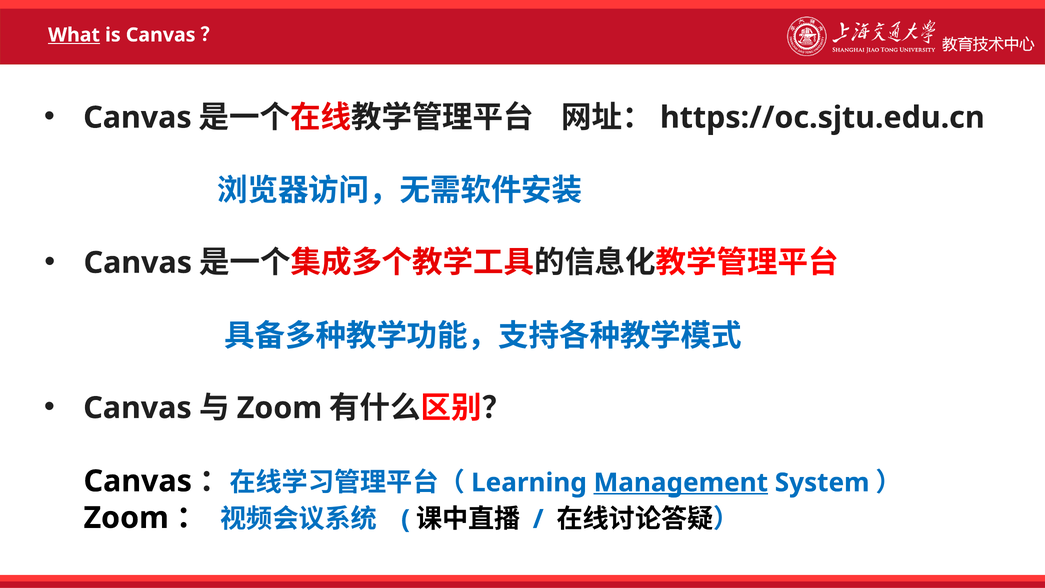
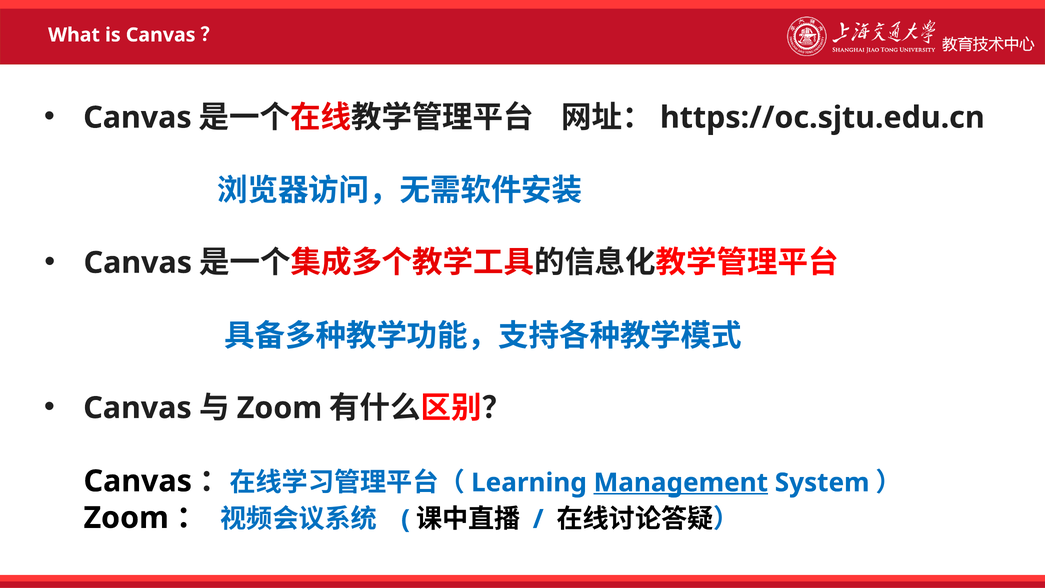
What underline: present -> none (74, 35)
